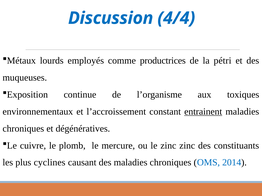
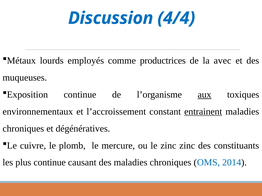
pétri: pétri -> avec (223, 61)
aux underline: none -> present (204, 95)
plus cyclines: cyclines -> continue (50, 163)
